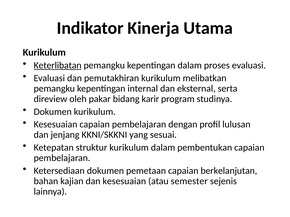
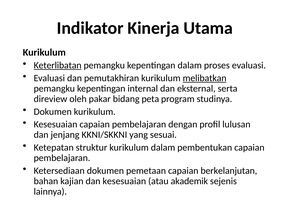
melibatkan underline: none -> present (205, 78)
karir: karir -> peta (150, 99)
semester: semester -> akademik (189, 181)
